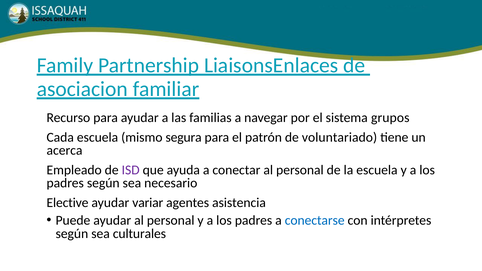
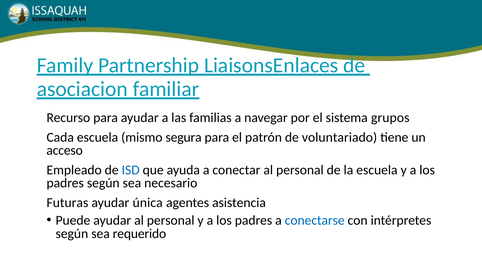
acerca: acerca -> acceso (65, 150)
ISD colour: purple -> blue (131, 170)
Elective: Elective -> Futuras (67, 203)
variar: variar -> única (148, 203)
culturales: culturales -> requerido (139, 234)
